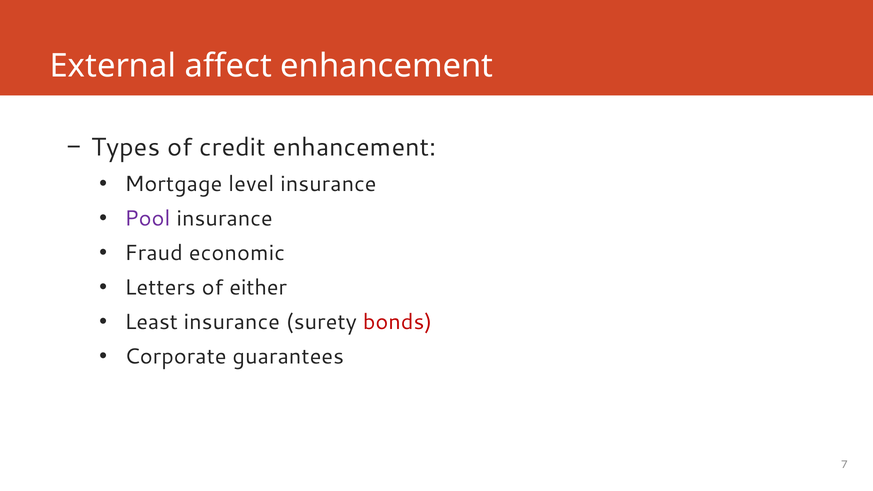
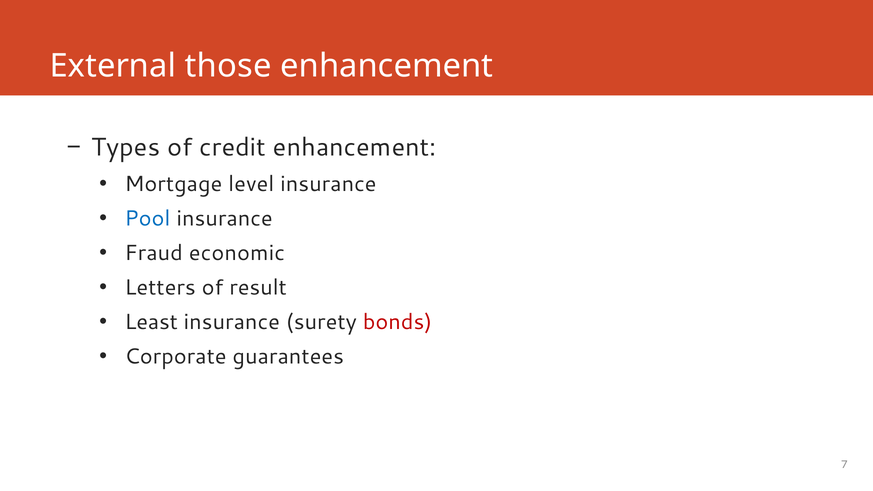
affect: affect -> those (228, 66)
Pool colour: purple -> blue (147, 219)
either: either -> result (258, 288)
